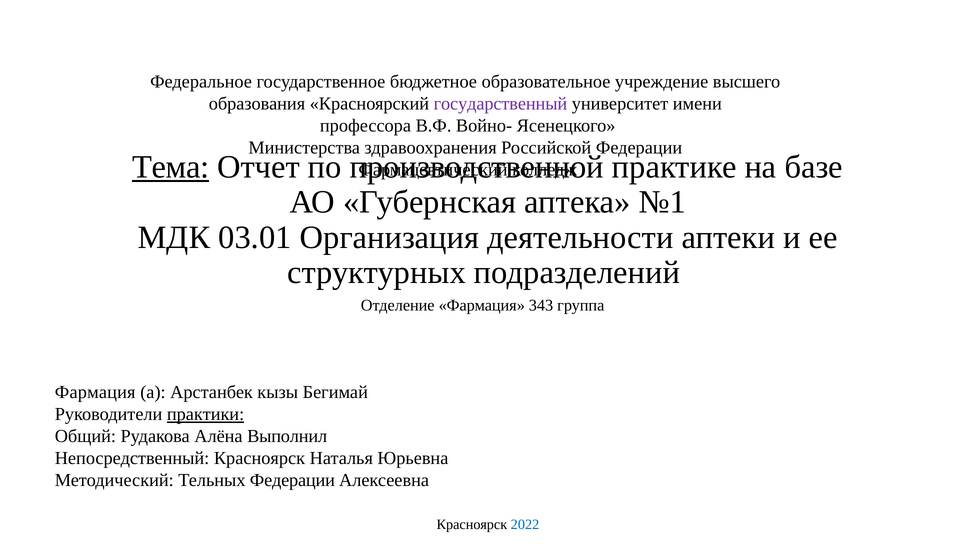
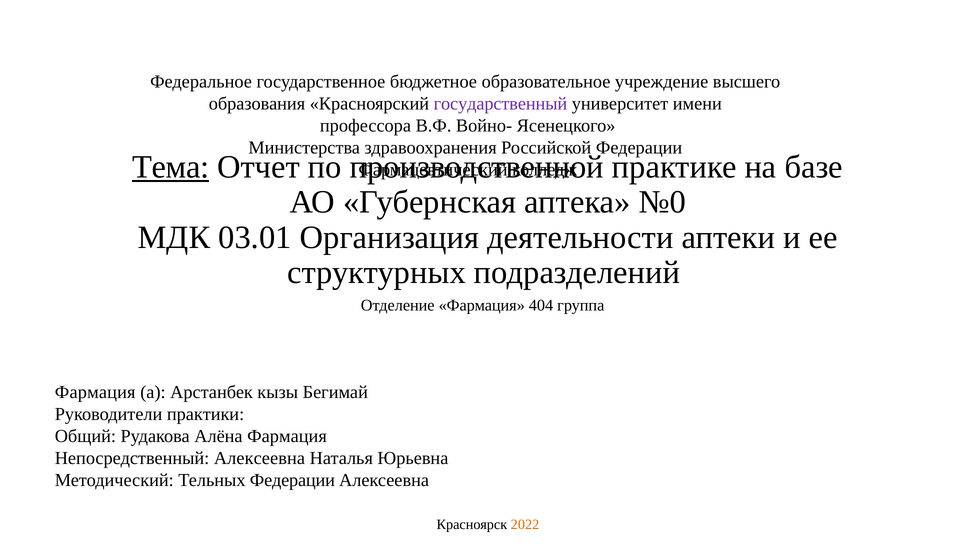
№1: №1 -> №0 (662, 202)
343: 343 -> 404 (541, 306)
практики underline: present -> none (206, 414)
Алёна Выполнил: Выполнил -> Фармация (287, 436)
Непосредственный Красноярск: Красноярск -> Алексеевна (259, 458)
2022 colour: blue -> orange (525, 524)
